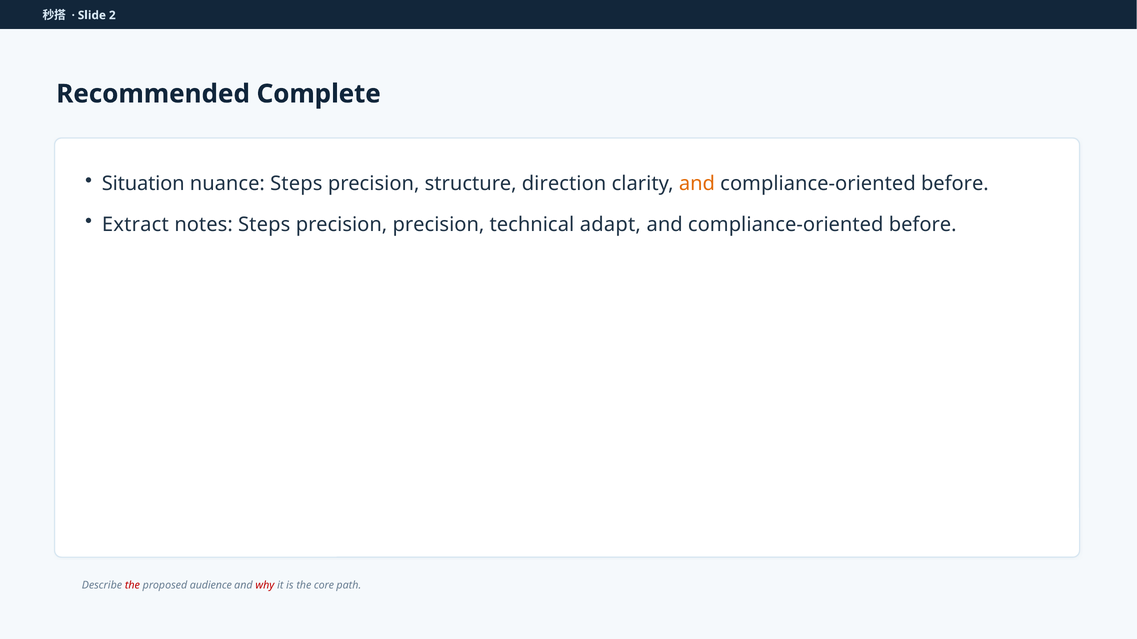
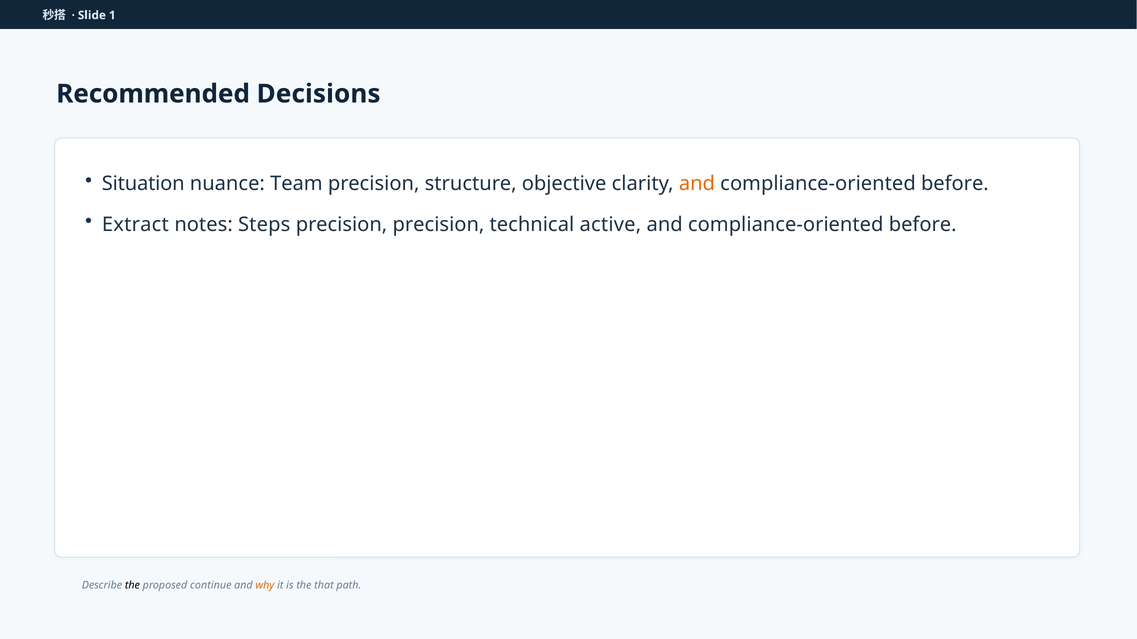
2: 2 -> 1 (112, 15)
Complete: Complete -> Decisions (319, 94)
nuance Steps: Steps -> Team (296, 184)
direction: direction -> objective (564, 184)
adapt: adapt -> active (610, 225)
the colour: red -> black (132, 586)
audience: audience -> continue (211, 586)
why colour: red -> orange (265, 586)
core: core -> that (324, 586)
